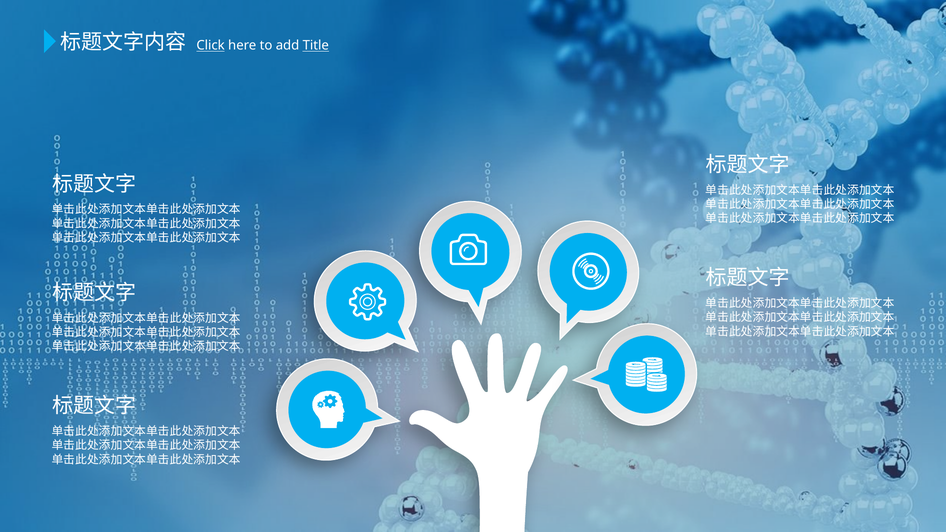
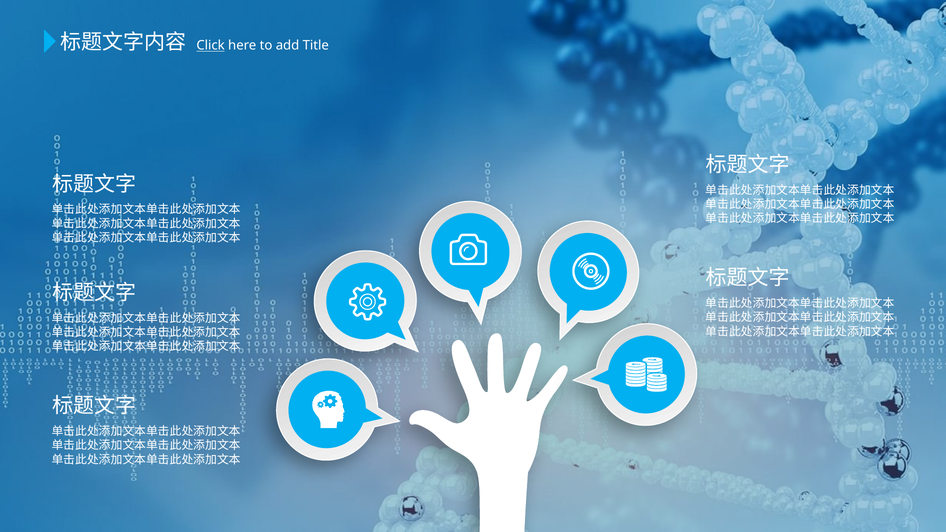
Title underline: present -> none (316, 46)
